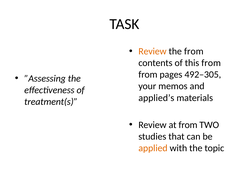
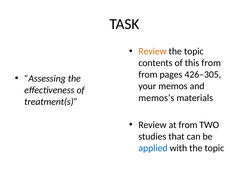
from: from -> topic (194, 51)
492–305: 492–305 -> 426–305 (203, 74)
applied’s: applied’s -> memos’s (156, 98)
applied colour: orange -> blue (153, 148)
